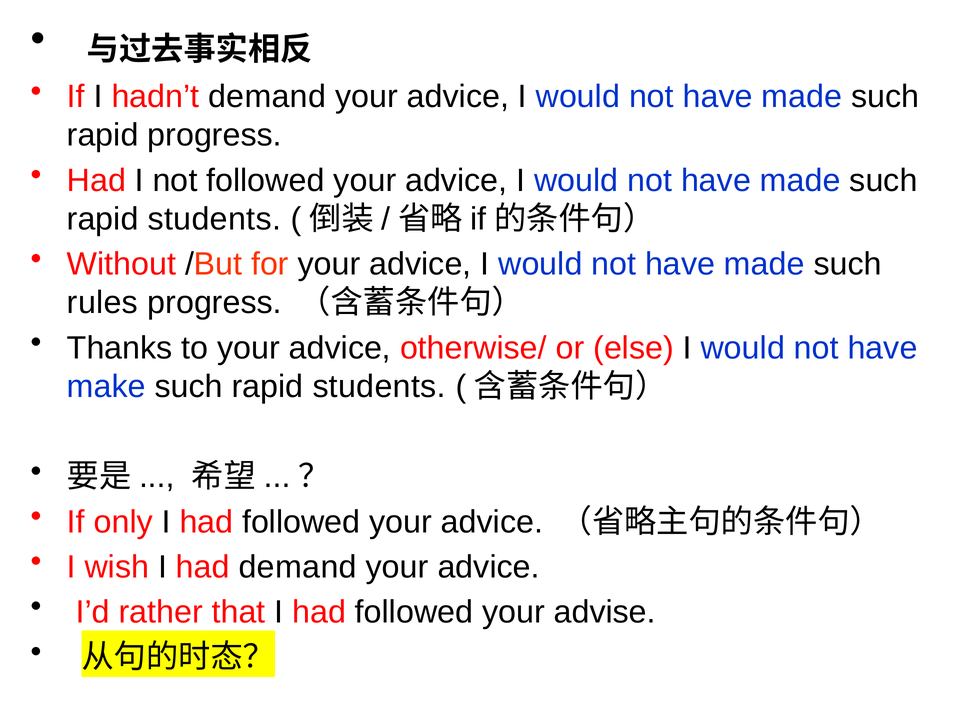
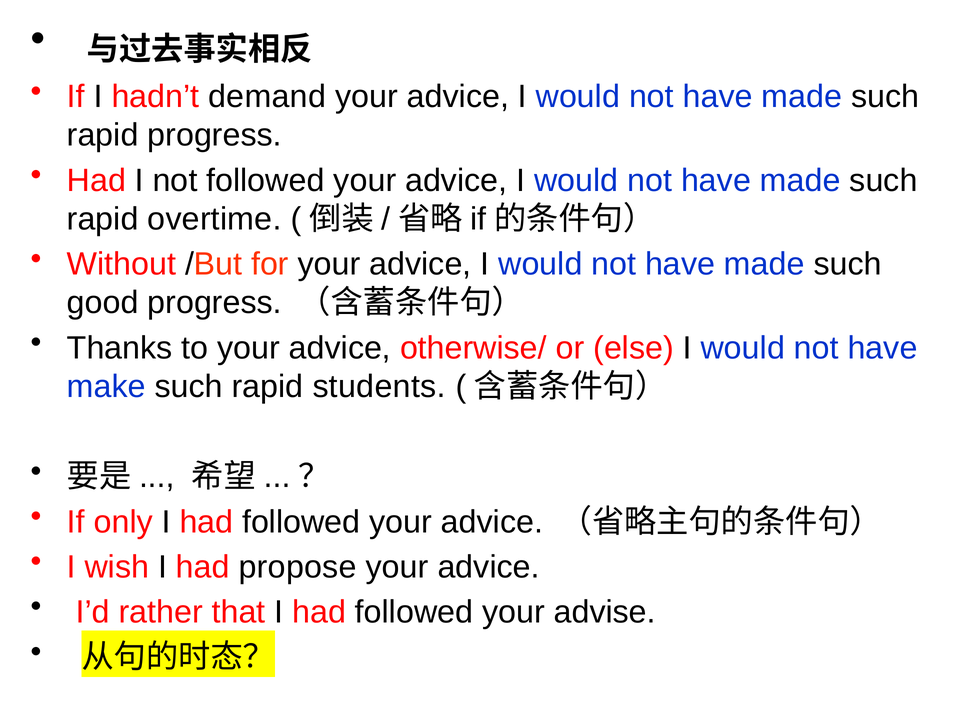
students: students -> overtime (215, 219)
rules: rules -> good (103, 303)
had demand: demand -> propose (298, 567)
